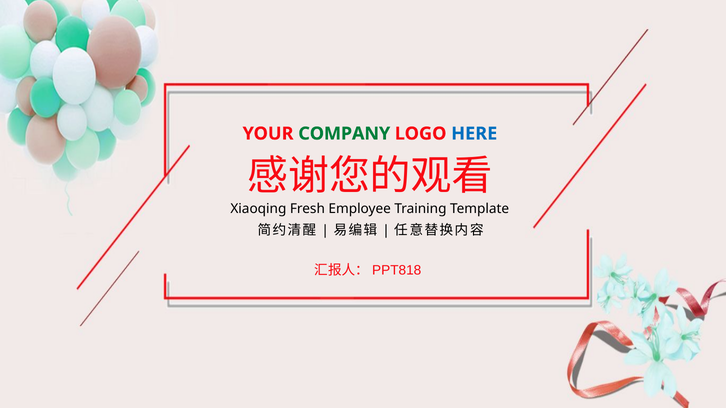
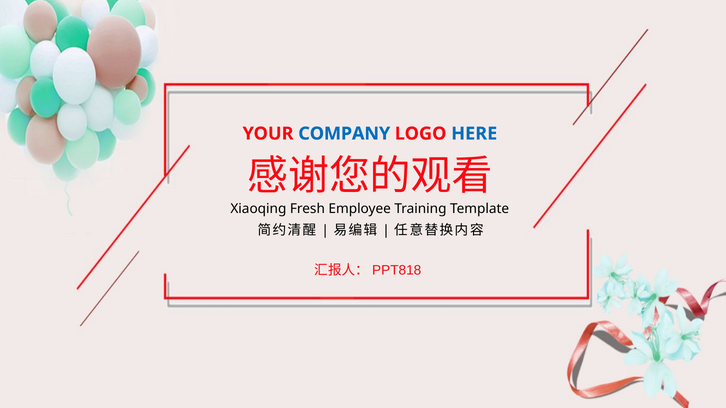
COMPANY colour: green -> blue (344, 134)
